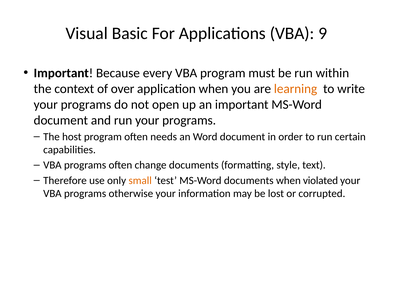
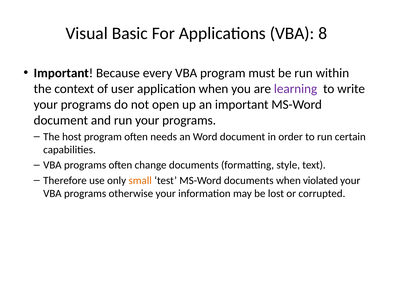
9: 9 -> 8 (323, 33)
over: over -> user (123, 89)
learning colour: orange -> purple (296, 89)
